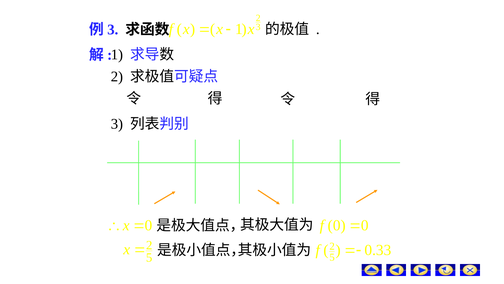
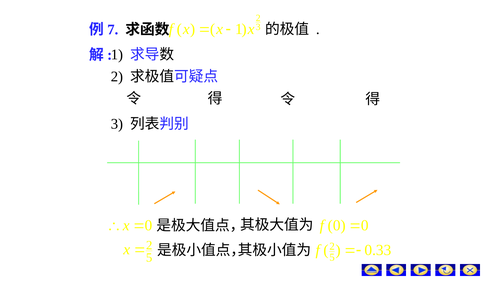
3: 3 -> 7 (113, 30)
